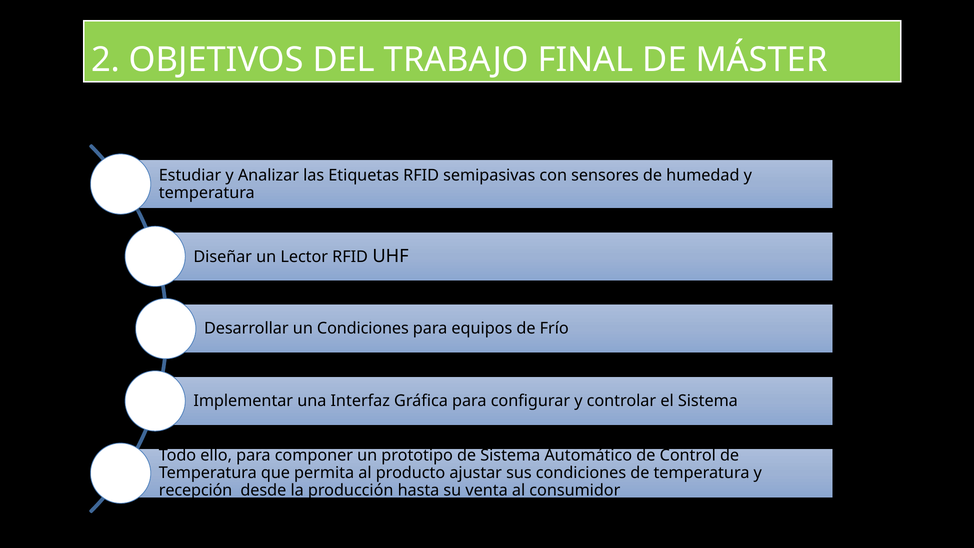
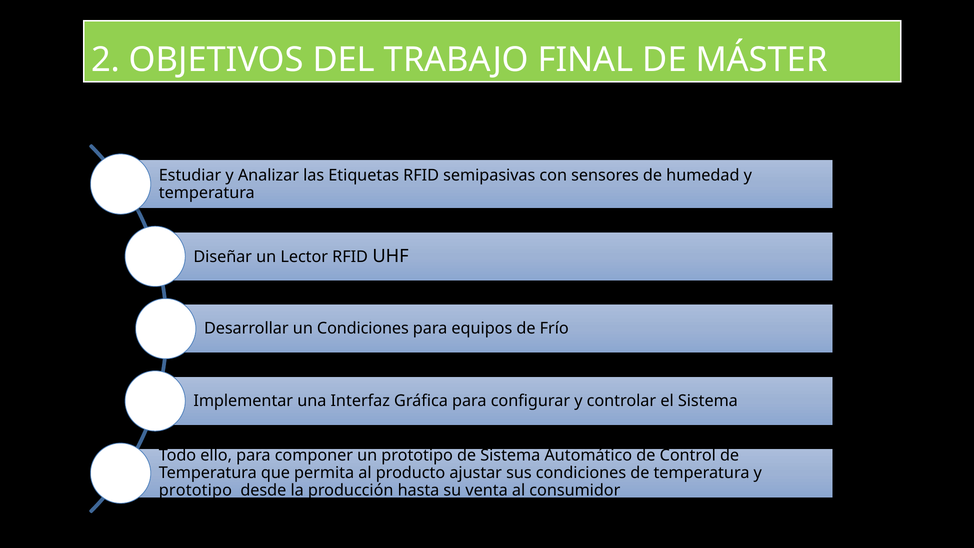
recepción: recepción -> prototipo (195, 491)
